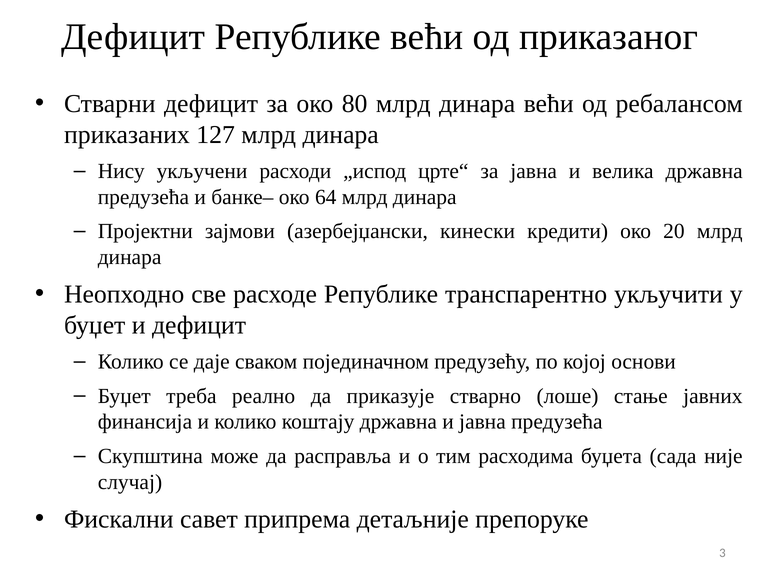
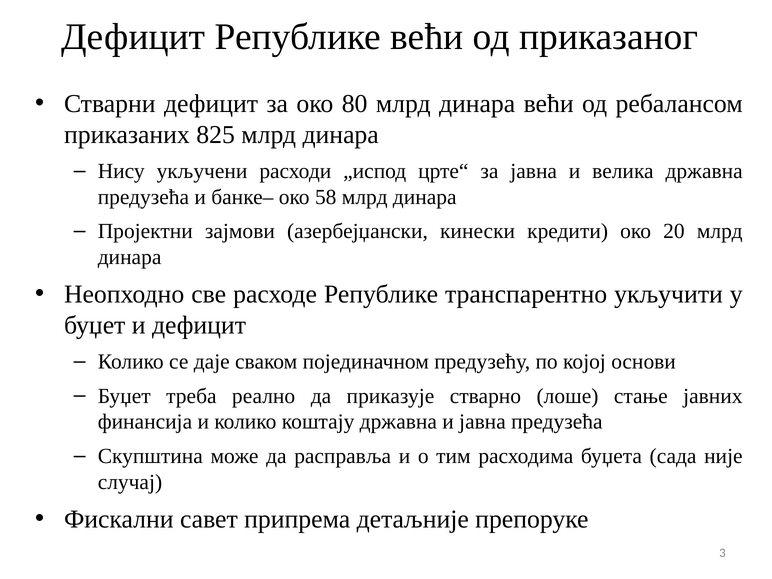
127: 127 -> 825 (216, 135)
64: 64 -> 58 (326, 197)
